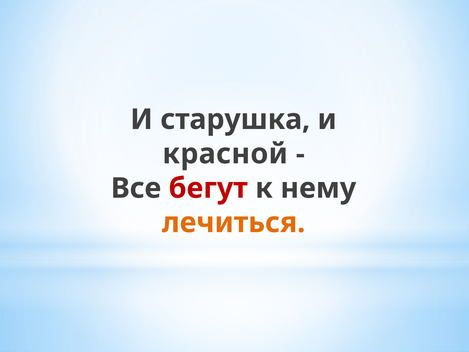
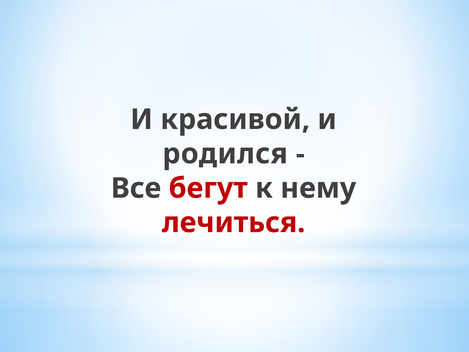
старушка: старушка -> красивой (235, 119)
красной: красной -> родился (225, 154)
лечиться colour: orange -> red (234, 223)
